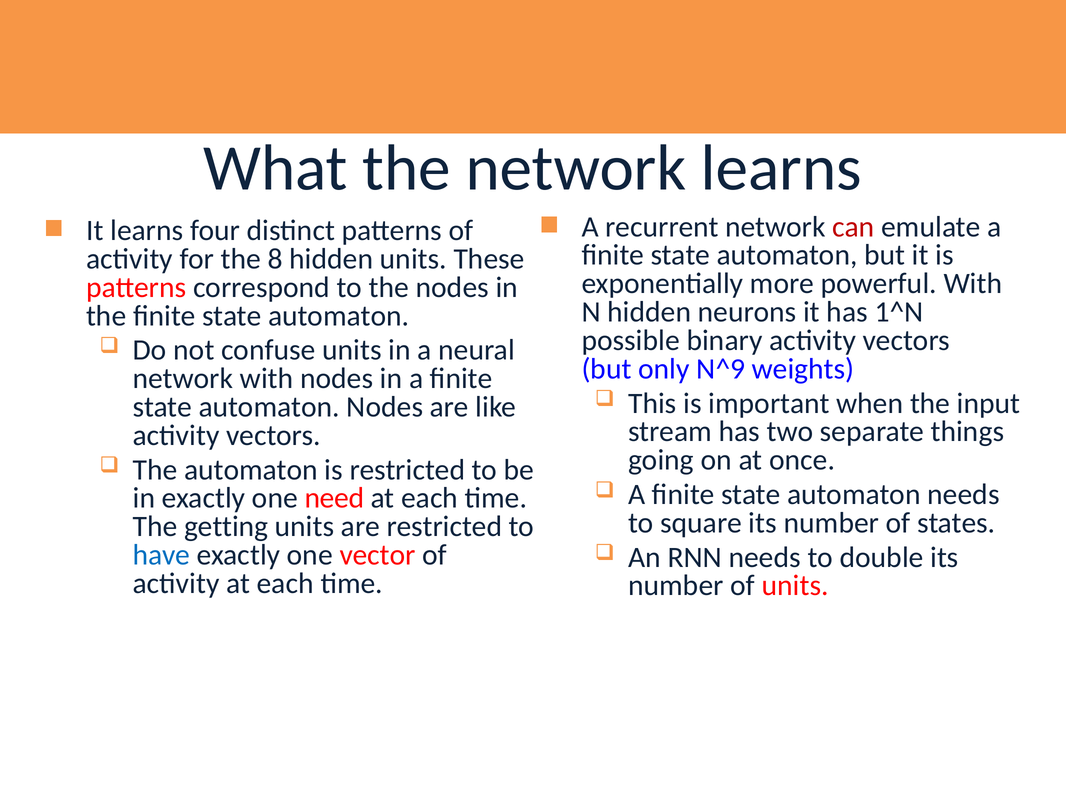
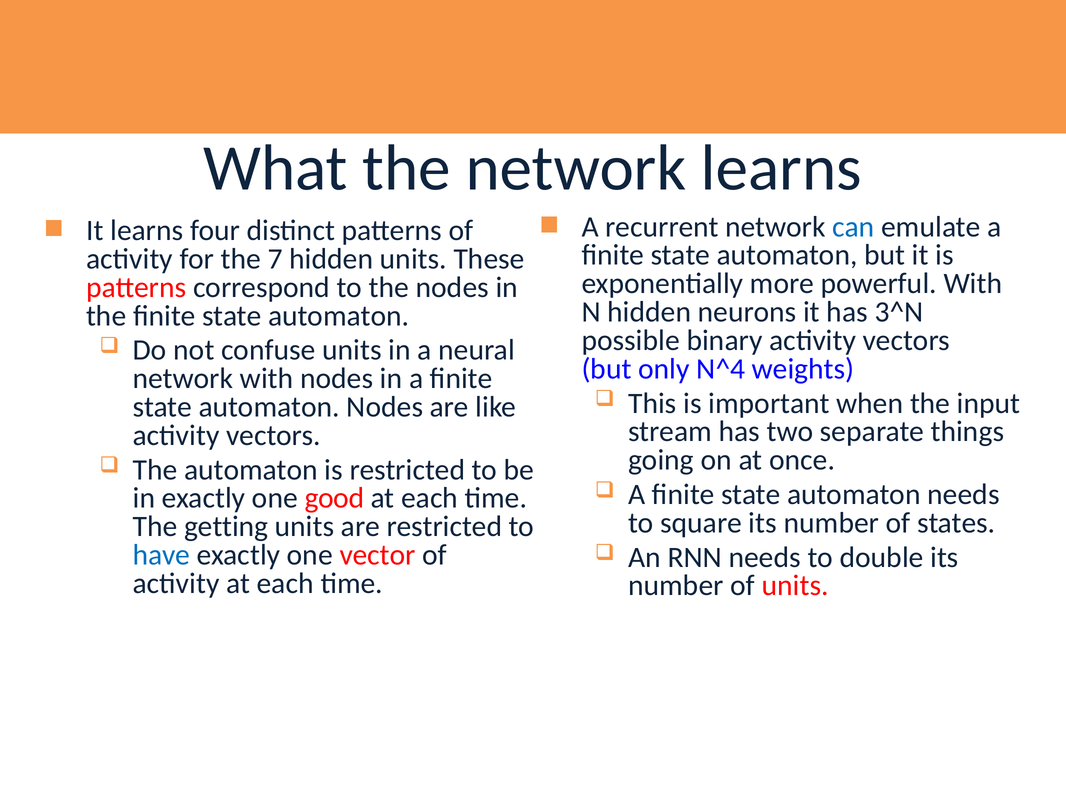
can colour: red -> blue (853, 227)
8: 8 -> 7 (275, 259)
1^N: 1^N -> 3^N (899, 312)
N^9: N^9 -> N^4 (721, 369)
need: need -> good (334, 499)
